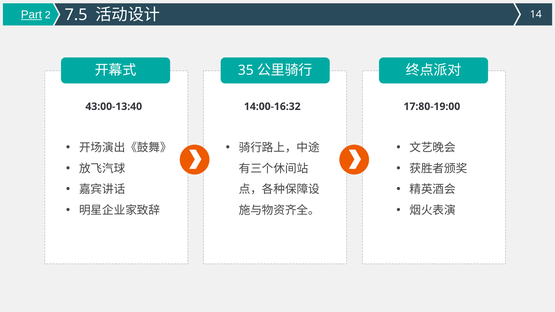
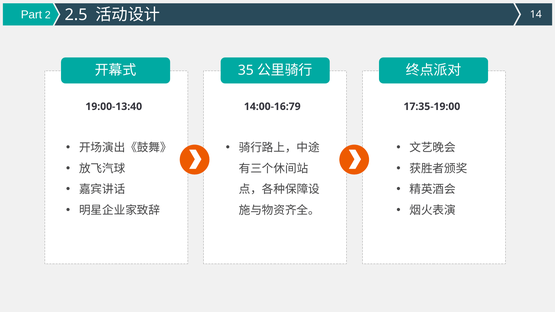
Part underline: present -> none (31, 15)
7.5: 7.5 -> 2.5 (76, 15)
43:00-13:40: 43:00-13:40 -> 19:00-13:40 (114, 107)
14:00-16:32: 14:00-16:32 -> 14:00-16:79 (272, 107)
17:80-19:00: 17:80-19:00 -> 17:35-19:00 (432, 107)
